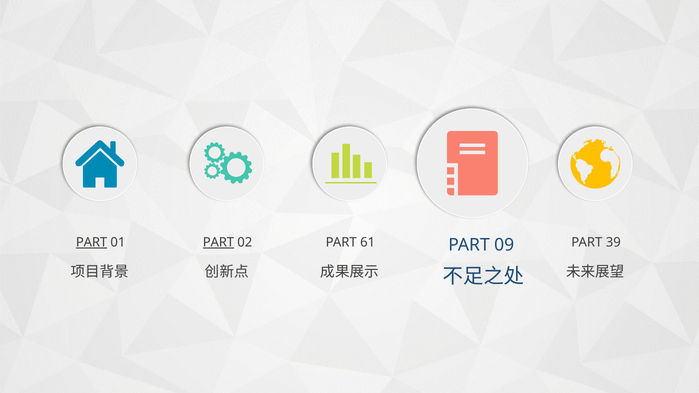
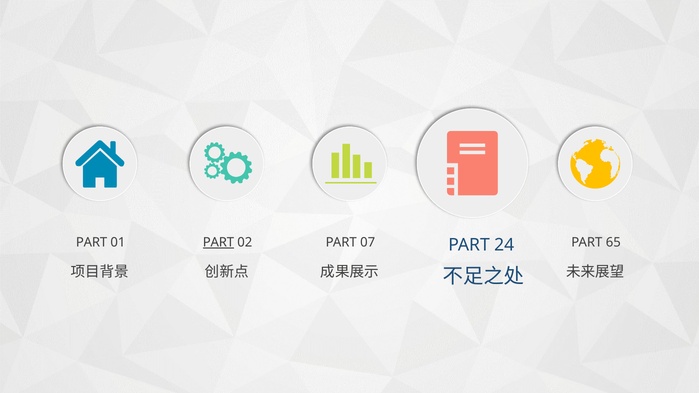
PART underline: present -> none (92, 242)
61: 61 -> 07 (368, 242)
09: 09 -> 24 (504, 245)
39: 39 -> 65 (613, 242)
